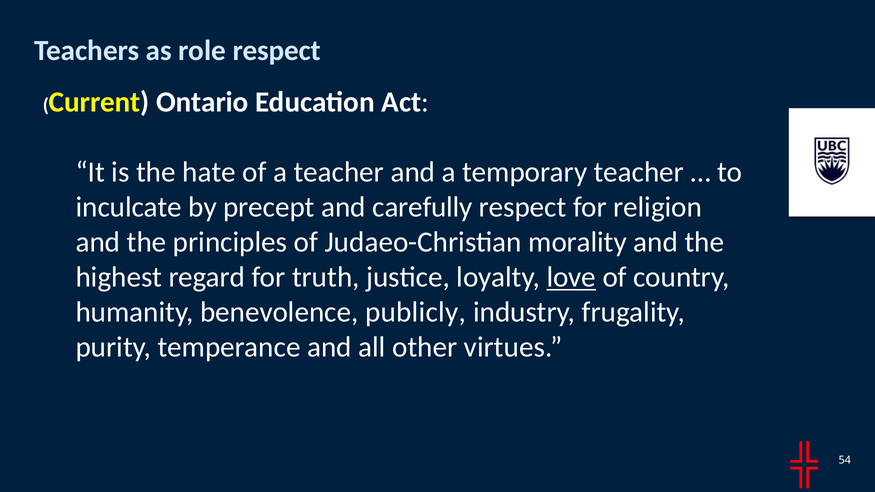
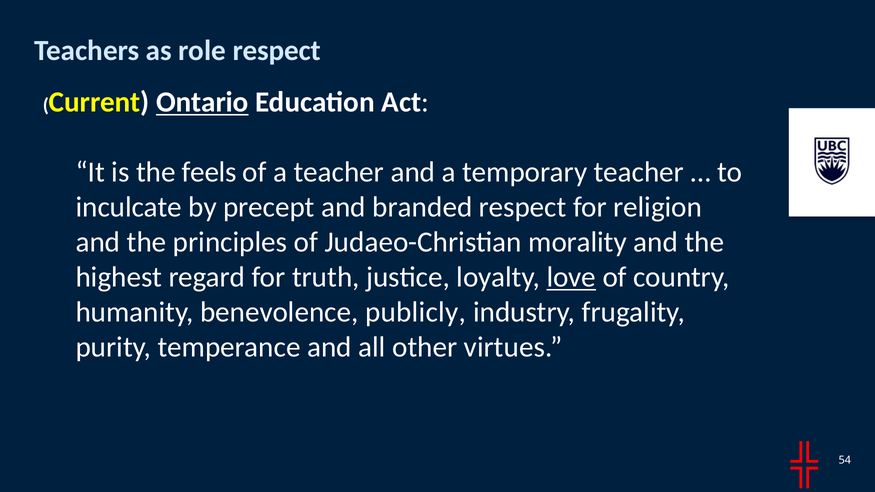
Ontario underline: none -> present (202, 102)
hate: hate -> feels (209, 172)
carefully: carefully -> branded (422, 207)
